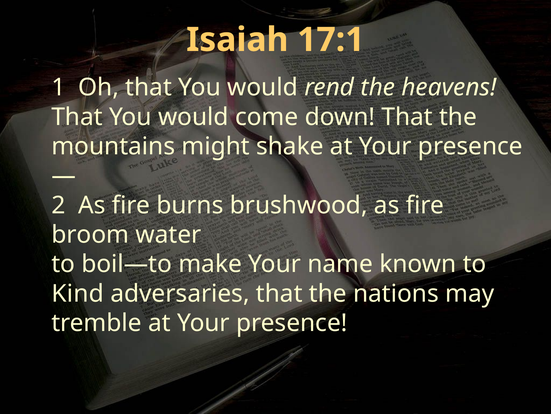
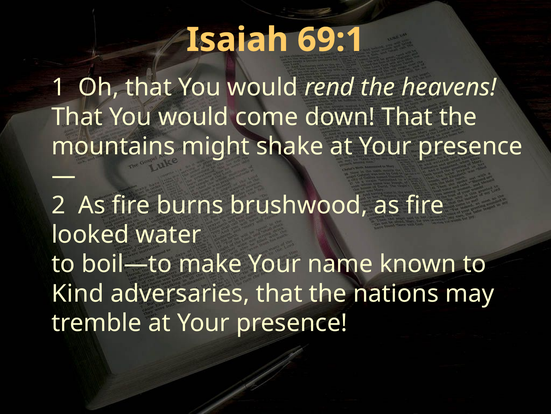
17:1: 17:1 -> 69:1 (331, 40)
broom: broom -> looked (90, 234)
